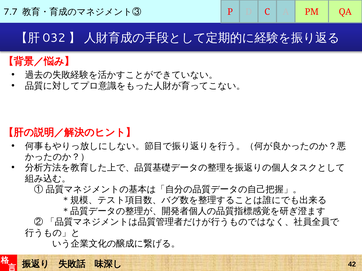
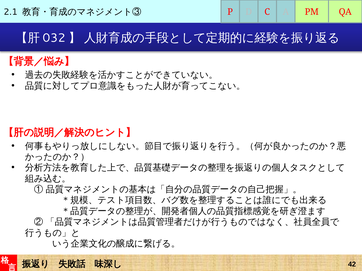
7.7: 7.7 -> 2.1 (11, 12)
